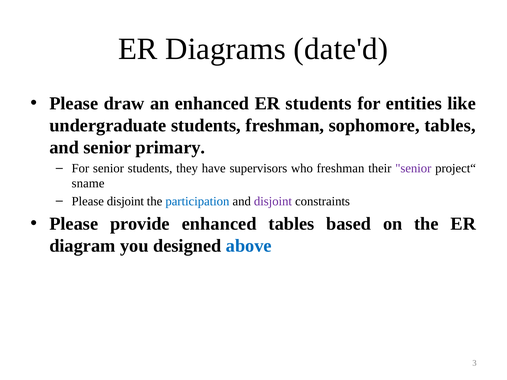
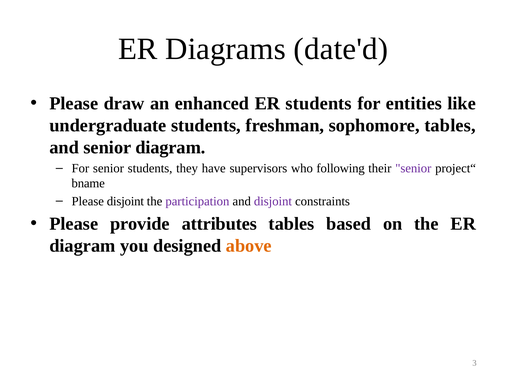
senior primary: primary -> diagram (170, 148)
who freshman: freshman -> following (341, 168)
sname: sname -> bname (88, 184)
participation colour: blue -> purple (197, 201)
provide enhanced: enhanced -> attributes (219, 224)
above colour: blue -> orange (249, 246)
